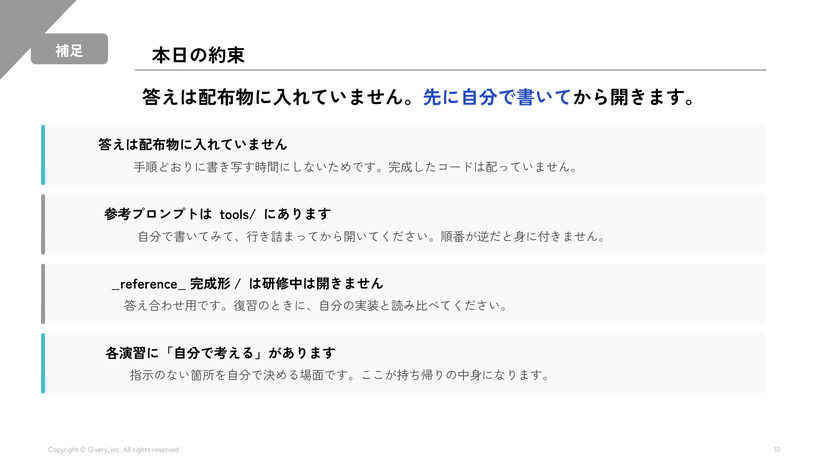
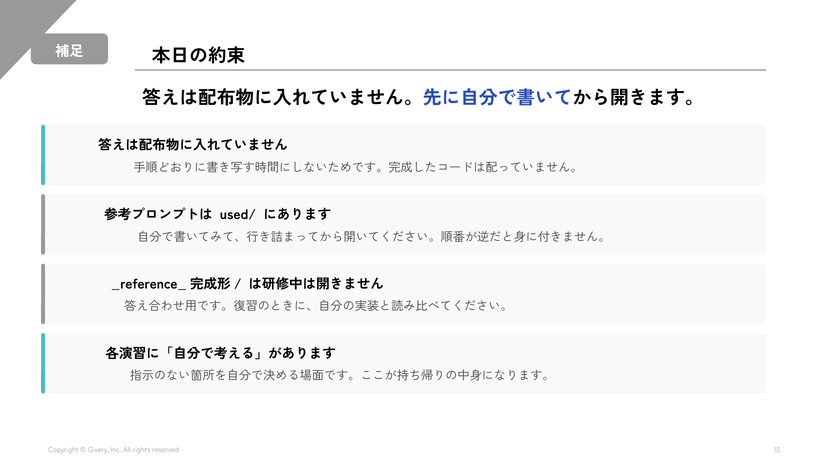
tools/: tools/ -> used/ (238, 215)
